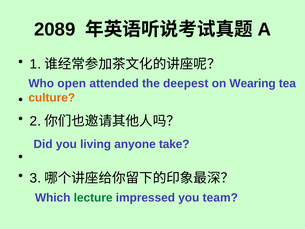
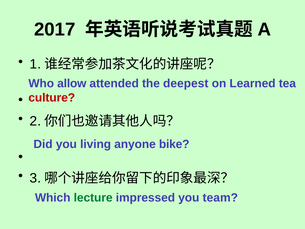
2089: 2089 -> 2017 (55, 30)
open: open -> allow (72, 83)
Wearing: Wearing -> Learned (253, 83)
culture colour: orange -> red (52, 97)
take: take -> bike (174, 144)
